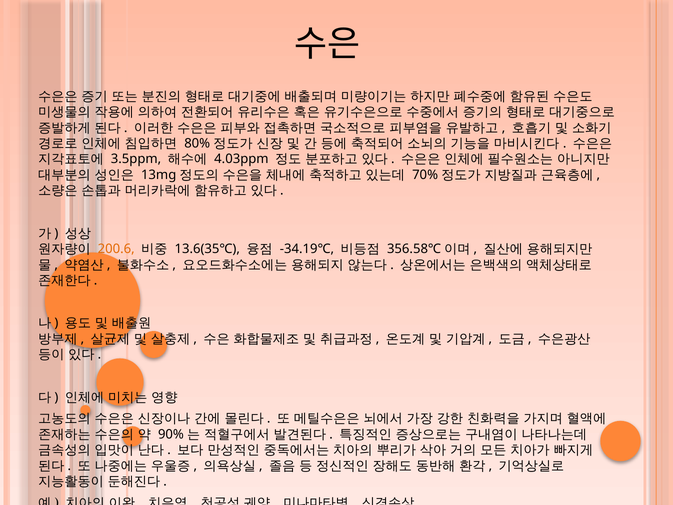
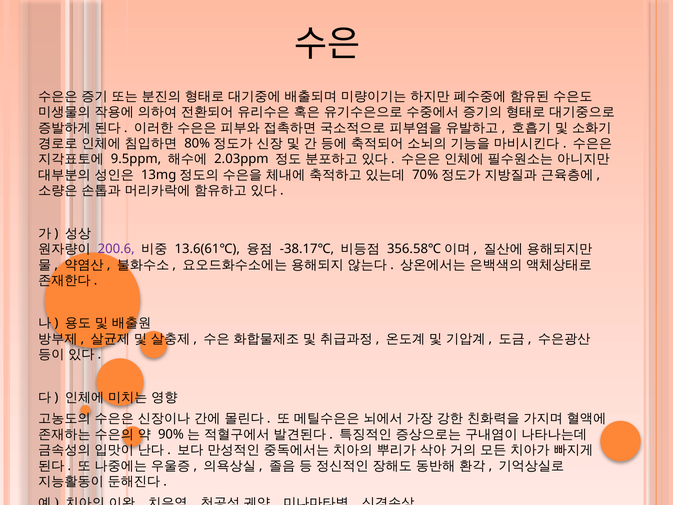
3.5ppm: 3.5ppm -> 9.5ppm (136, 159)
4.03ppm: 4.03ppm -> 2.03ppm (241, 159)
200.6 colour: orange -> purple (116, 249)
13.6(35℃: 13.6(35℃ -> 13.6(61℃ (207, 249)
-34.19℃: -34.19℃ -> -38.17℃ (307, 249)
